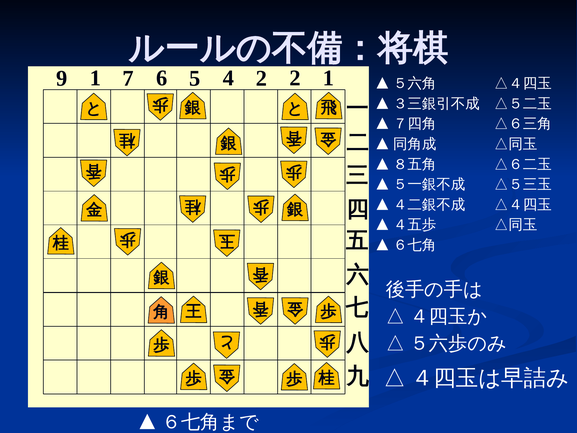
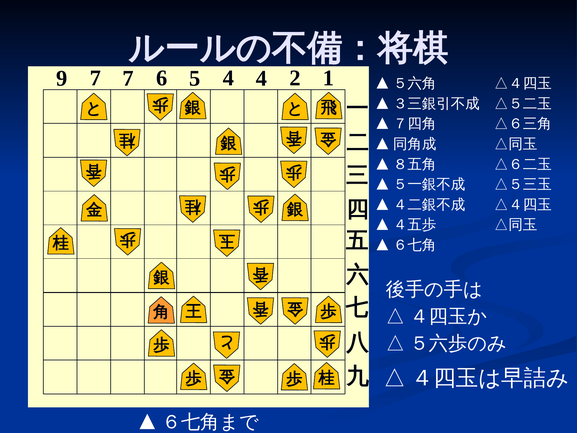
9 1: 1 -> 7 (95, 78)
4 2: 2 -> 4 (261, 78)
